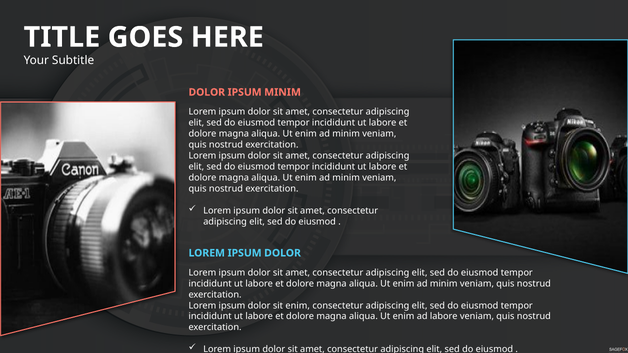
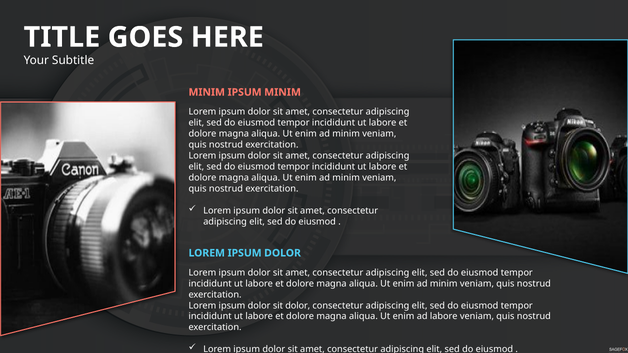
DOLOR: DOLOR -> MINIM (207, 92)
sit enim: enim -> dolor (298, 306)
